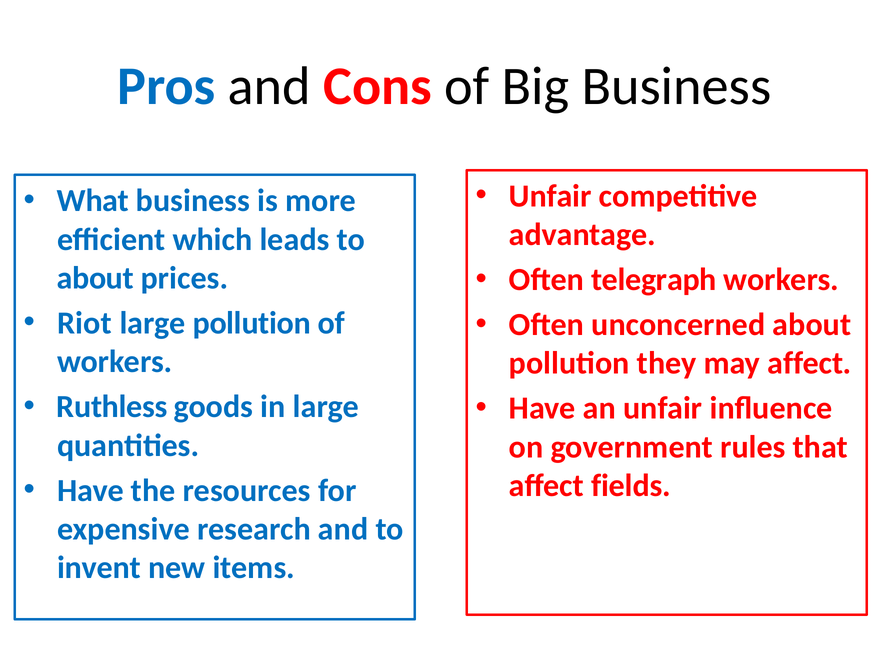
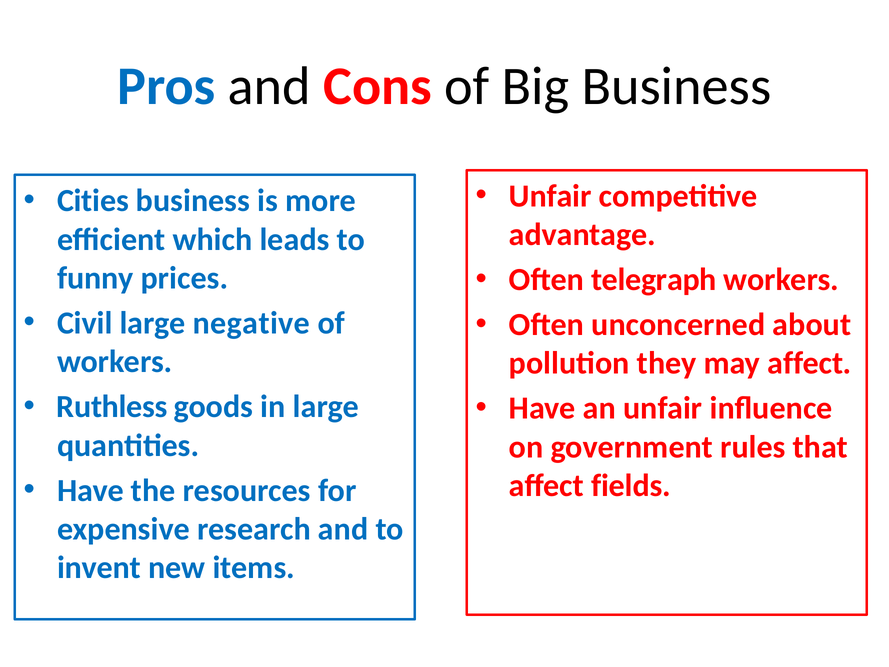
What: What -> Cities (93, 201)
about: about -> funny (95, 278)
Riot: Riot -> Civil (85, 323)
large pollution: pollution -> negative (251, 323)
